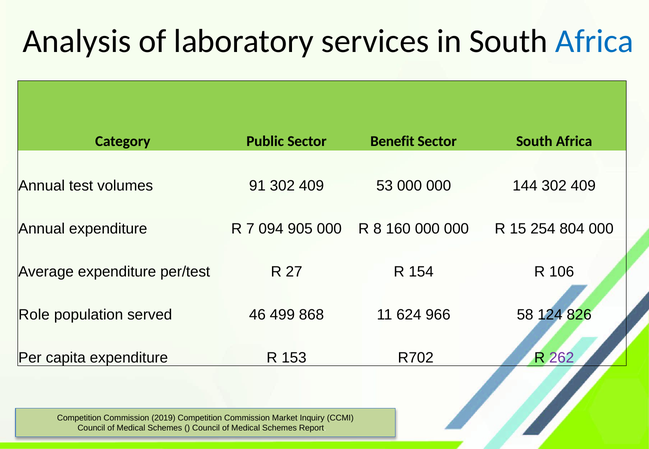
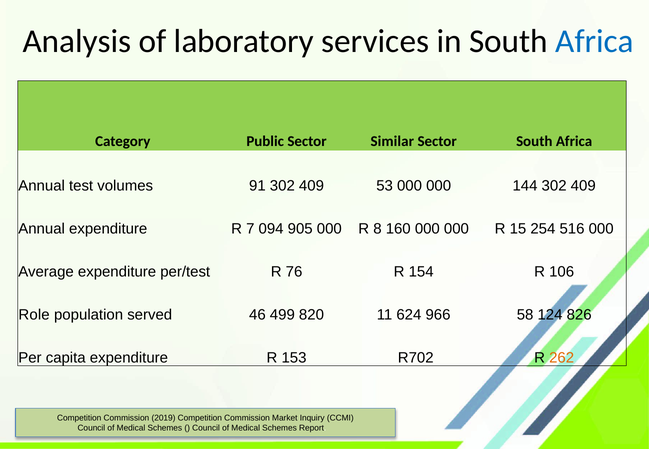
Benefit: Benefit -> Similar (392, 141)
804: 804 -> 516 (572, 229)
27: 27 -> 76 (294, 272)
868: 868 -> 820 (311, 315)
262 colour: purple -> orange (562, 358)
